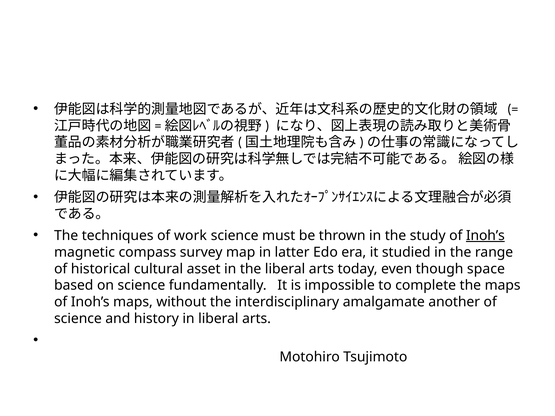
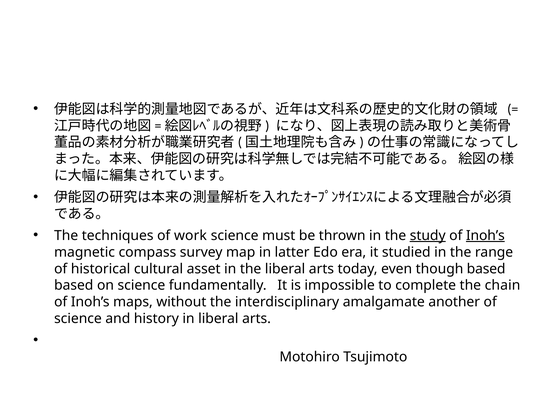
study underline: none -> present (428, 236)
though space: space -> based (486, 269)
the maps: maps -> chain (503, 286)
